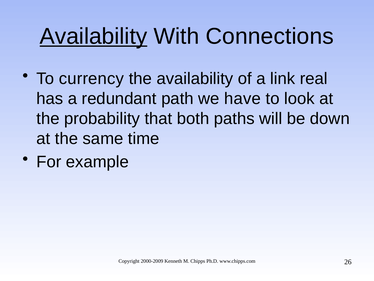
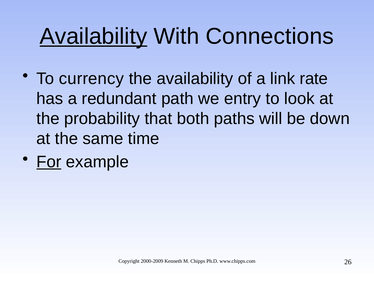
real: real -> rate (314, 78)
have: have -> entry (243, 98)
For underline: none -> present (49, 162)
